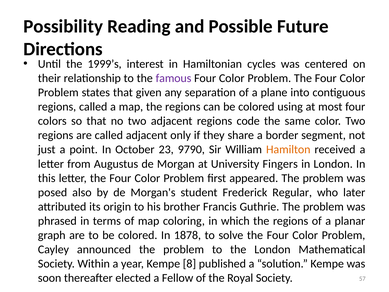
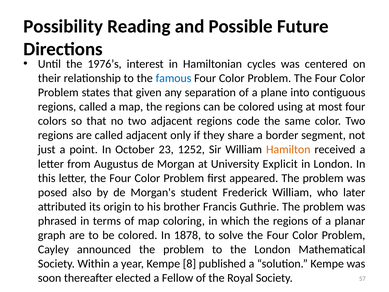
1999’s: 1999’s -> 1976’s (105, 64)
famous colour: purple -> blue (174, 78)
9790: 9790 -> 1252 (191, 149)
Fingers: Fingers -> Explicit (280, 164)
Frederick Regular: Regular -> William (292, 192)
